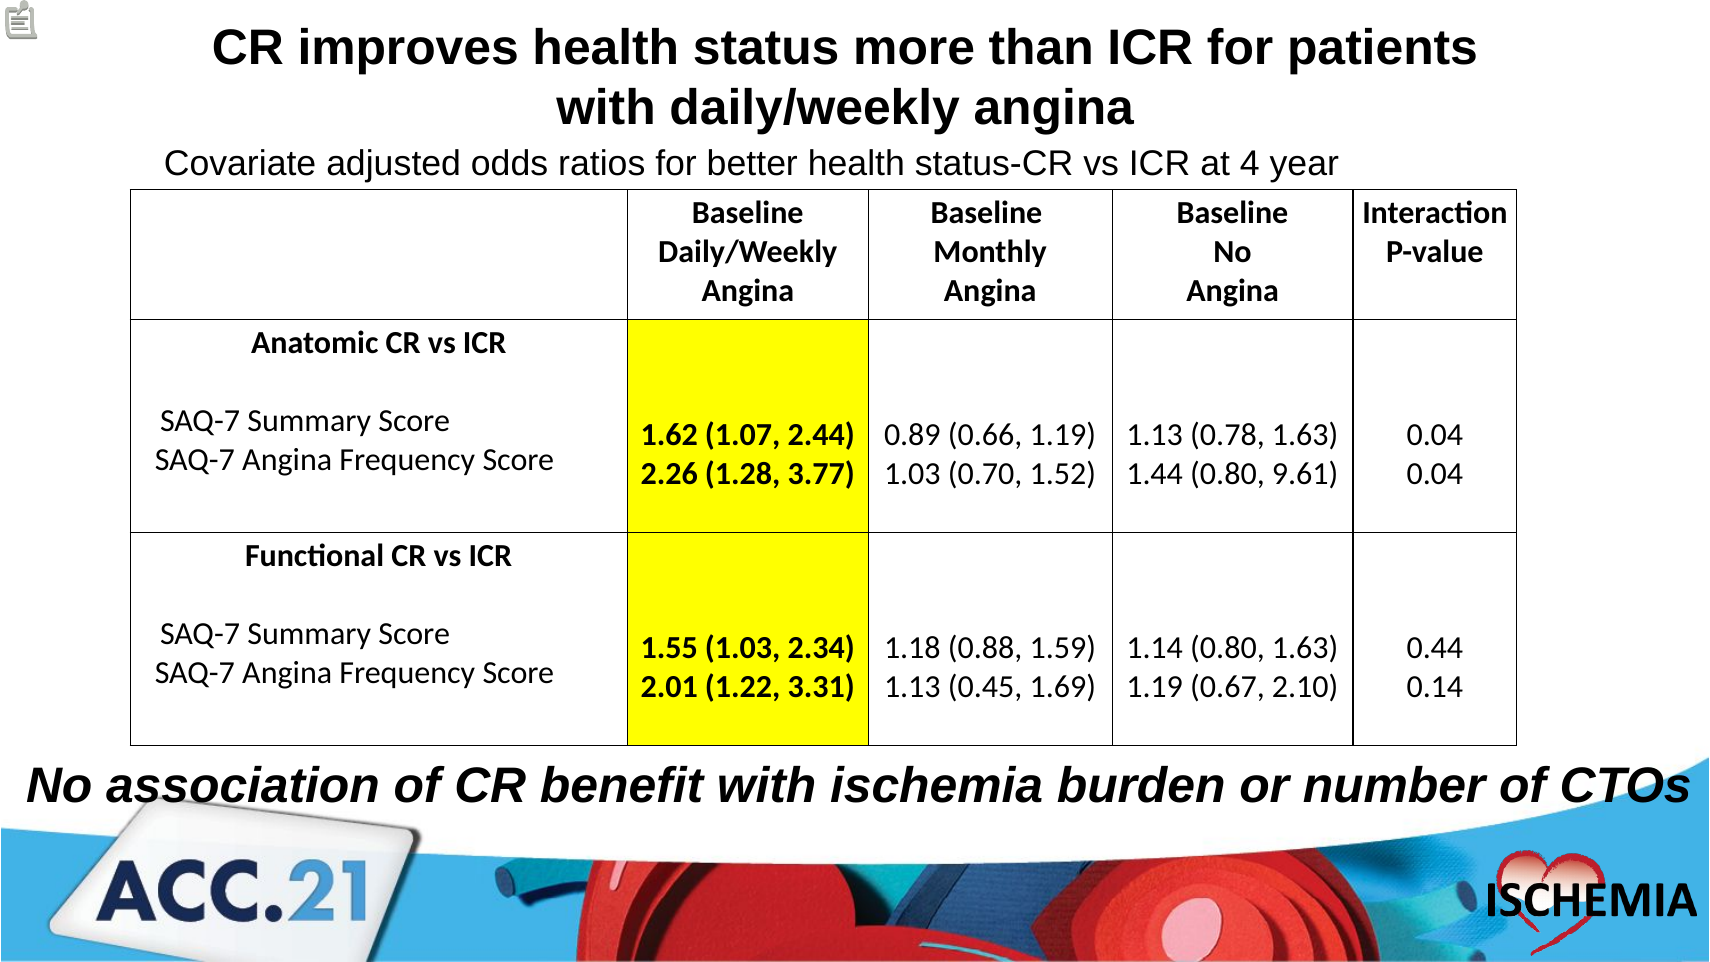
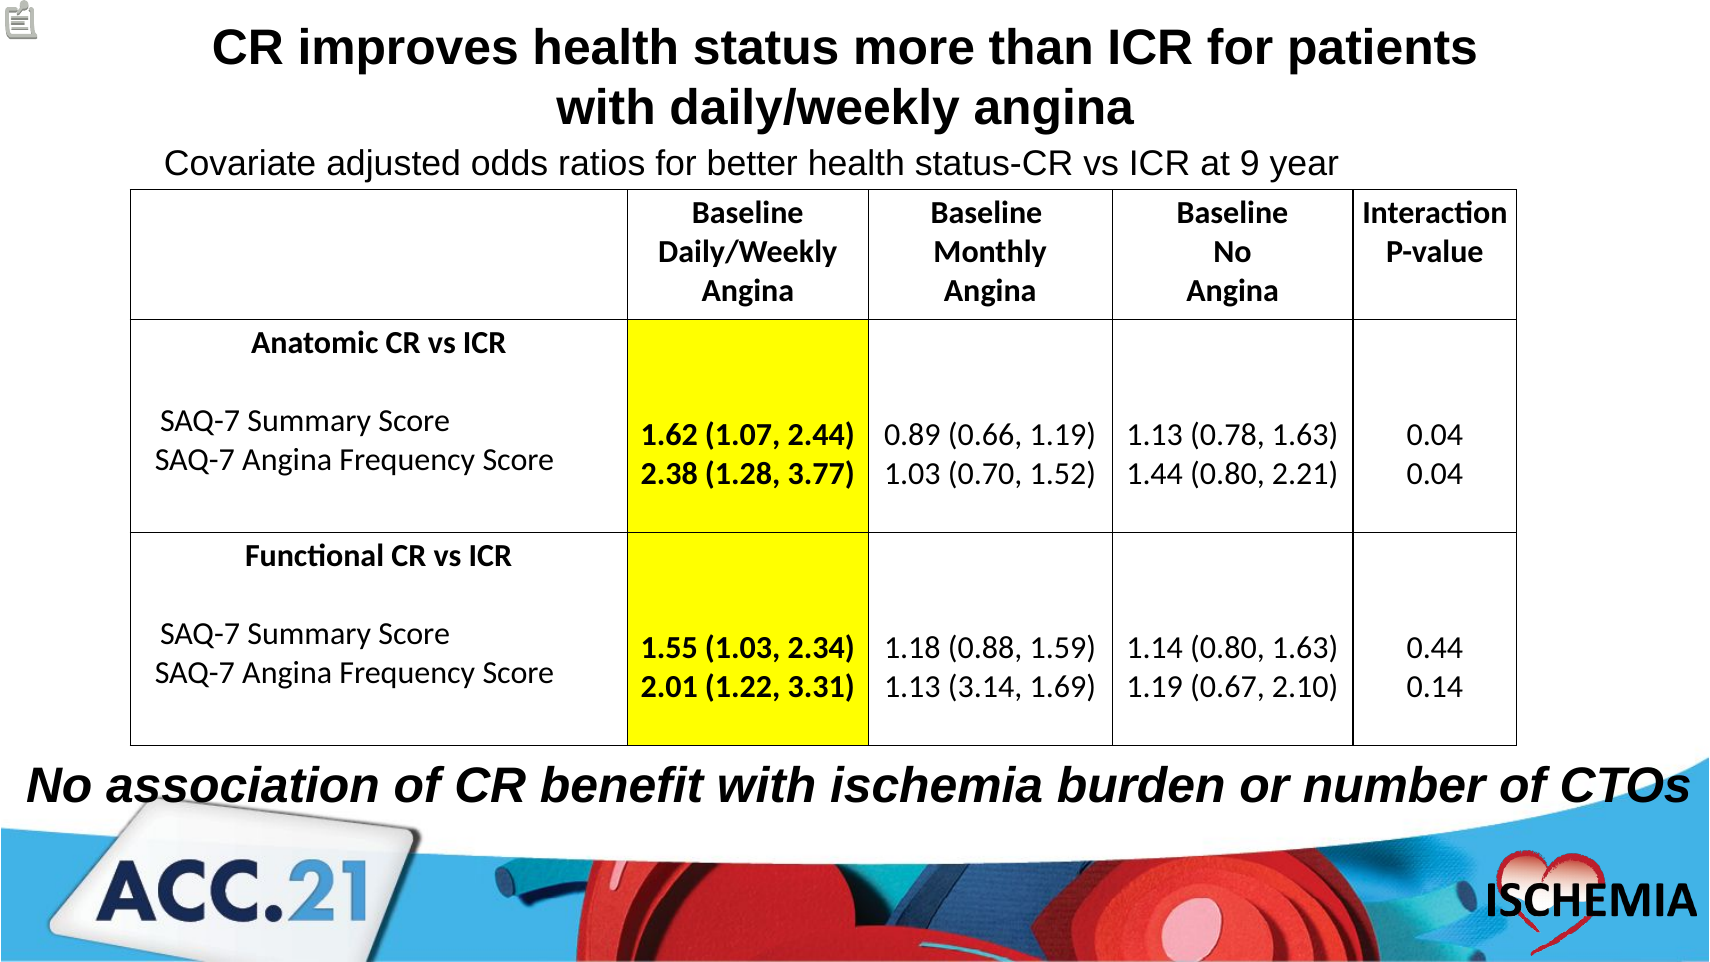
4: 4 -> 9 (1250, 164)
2.26: 2.26 -> 2.38 (669, 474)
9.61: 9.61 -> 2.21 (1305, 474)
0.45: 0.45 -> 3.14 (985, 687)
